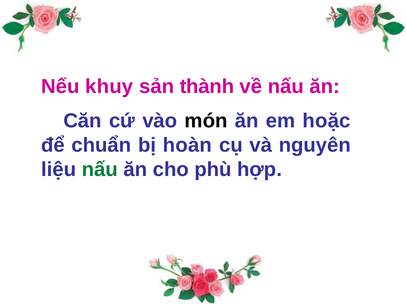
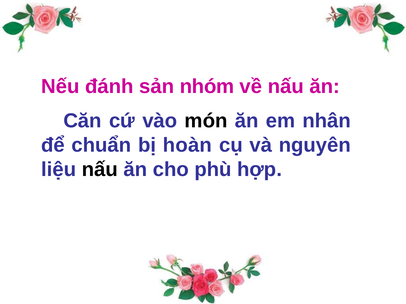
khuy: khuy -> đánh (109, 87)
thành: thành -> nhóm (207, 87)
hoặc: hoặc -> nhân (327, 121)
nấu colour: green -> black (100, 170)
